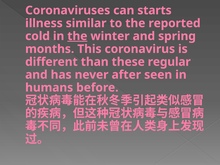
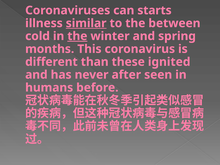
similar underline: none -> present (86, 23)
reported: reported -> between (174, 23)
regular: regular -> ignited (169, 62)
